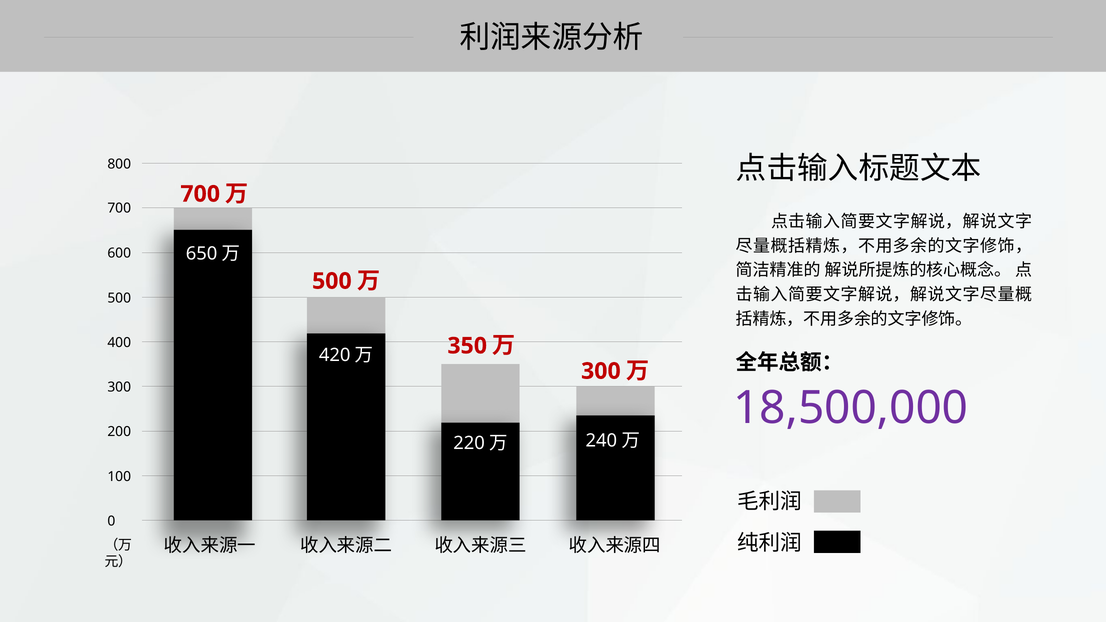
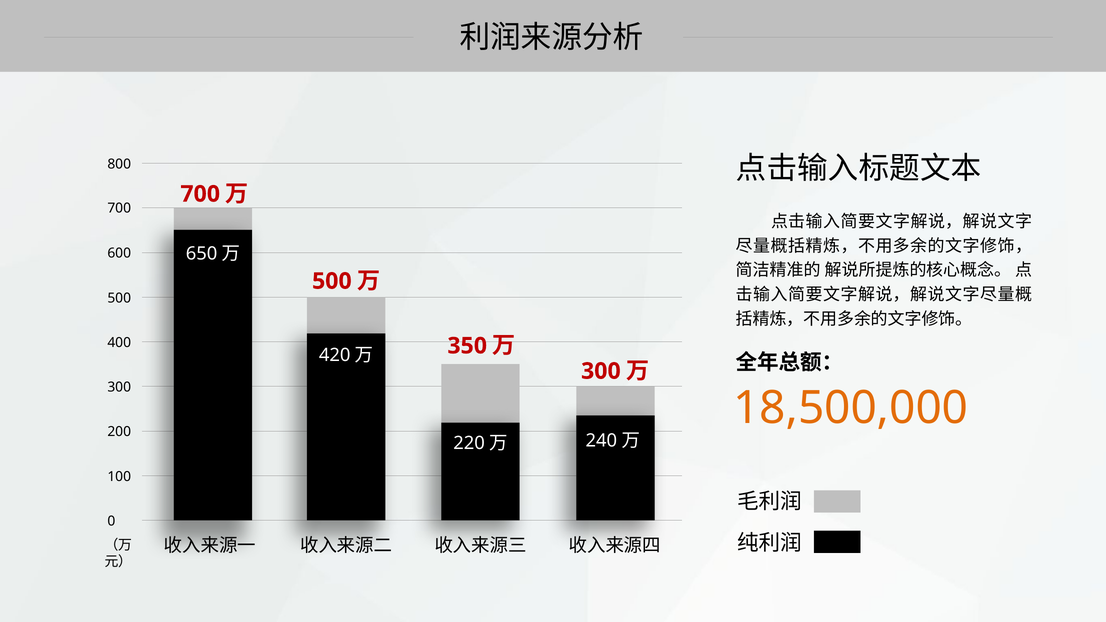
18,500,000 colour: purple -> orange (851, 408)
